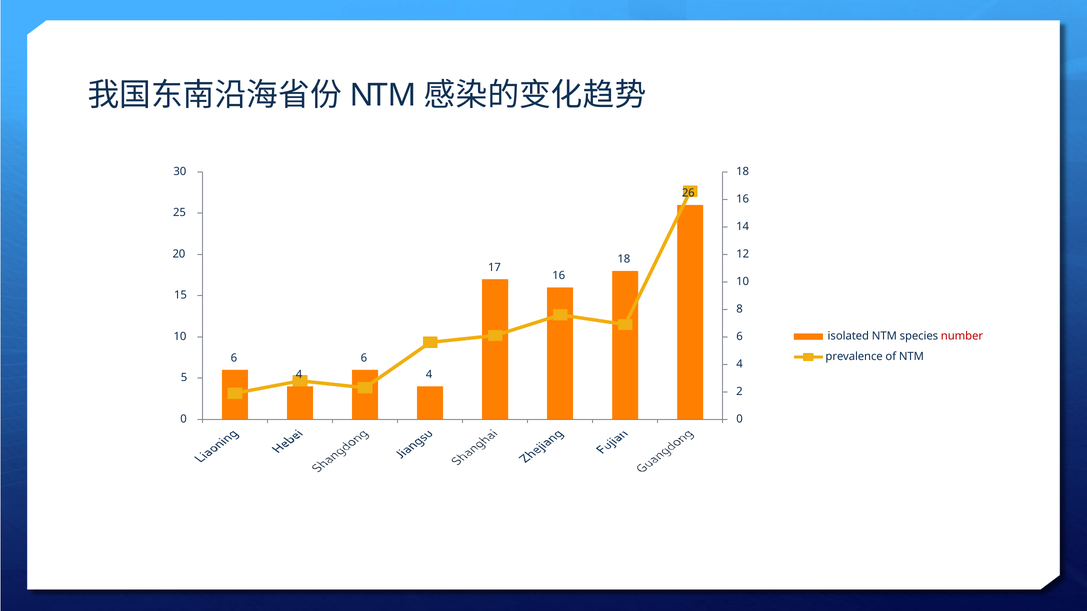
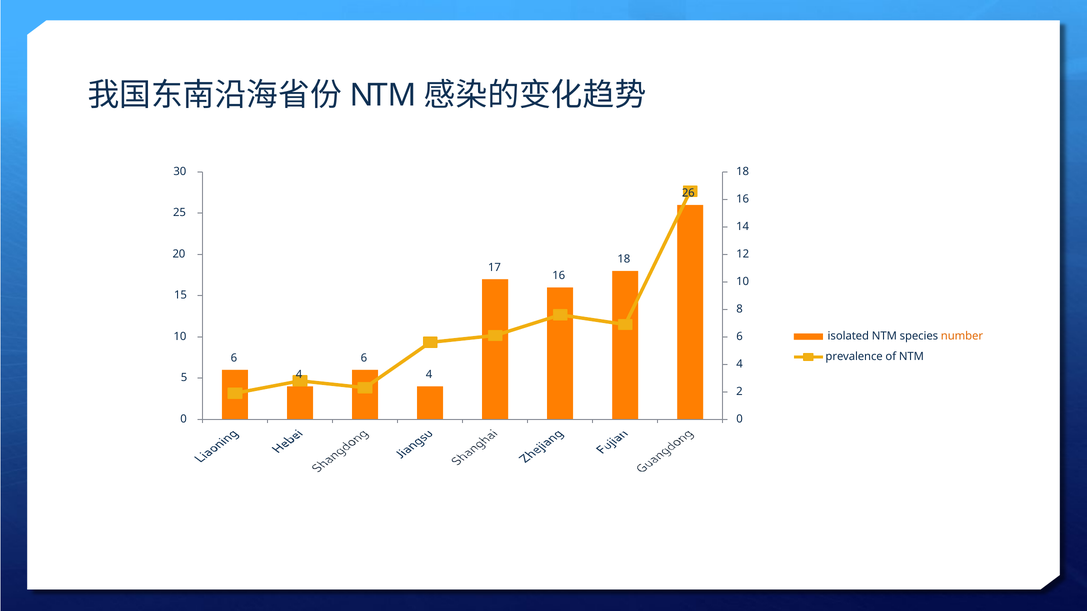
number colour: red -> orange (962, 336)
